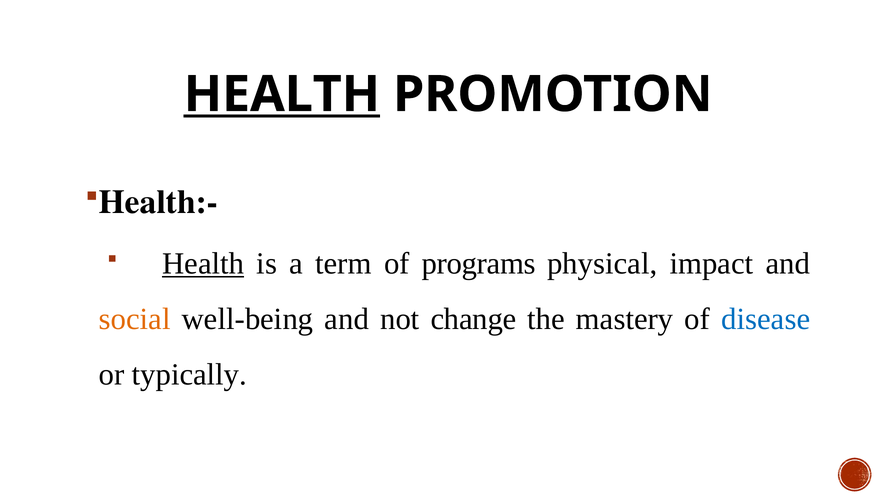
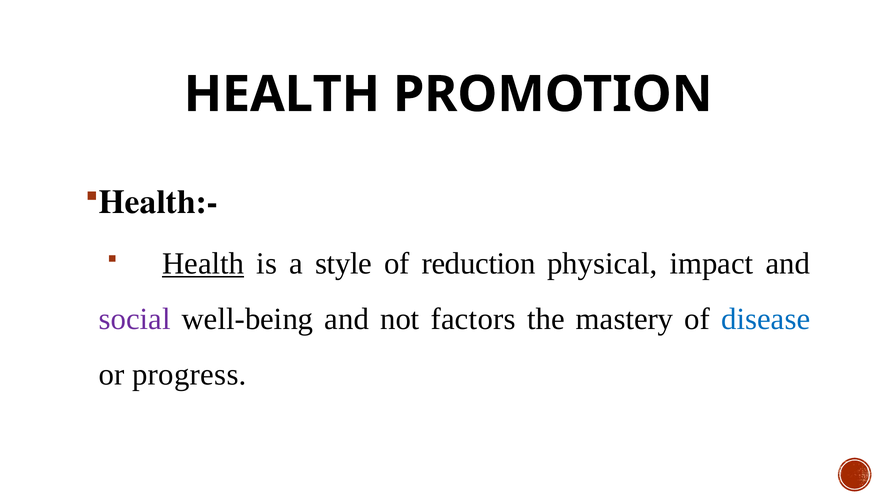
HEALTH underline: present -> none (282, 94)
term: term -> style (344, 264)
programs: programs -> reduction (479, 264)
social colour: orange -> purple (135, 319)
change: change -> factors (473, 319)
typically: typically -> progress (189, 374)
